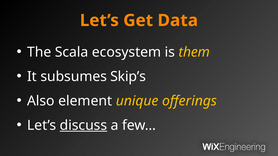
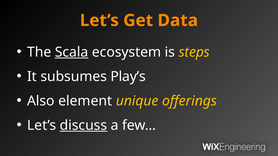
Scala underline: none -> present (72, 52)
them: them -> steps (194, 52)
Skip’s: Skip’s -> Play’s (128, 77)
